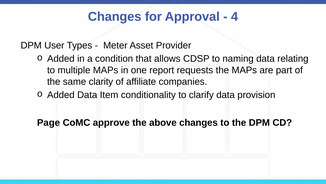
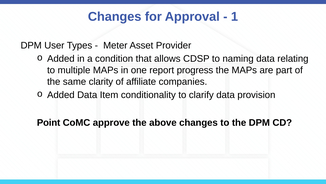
4: 4 -> 1 (235, 17)
requests: requests -> progress (195, 70)
Page: Page -> Point (49, 122)
